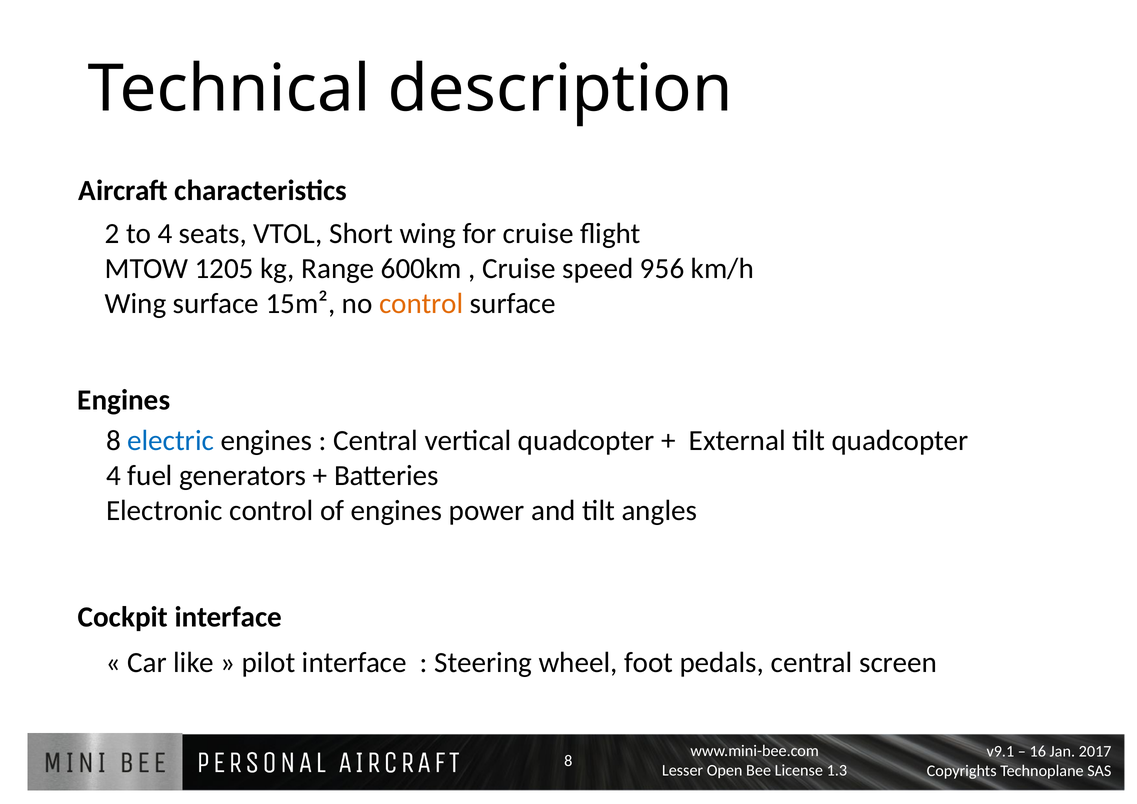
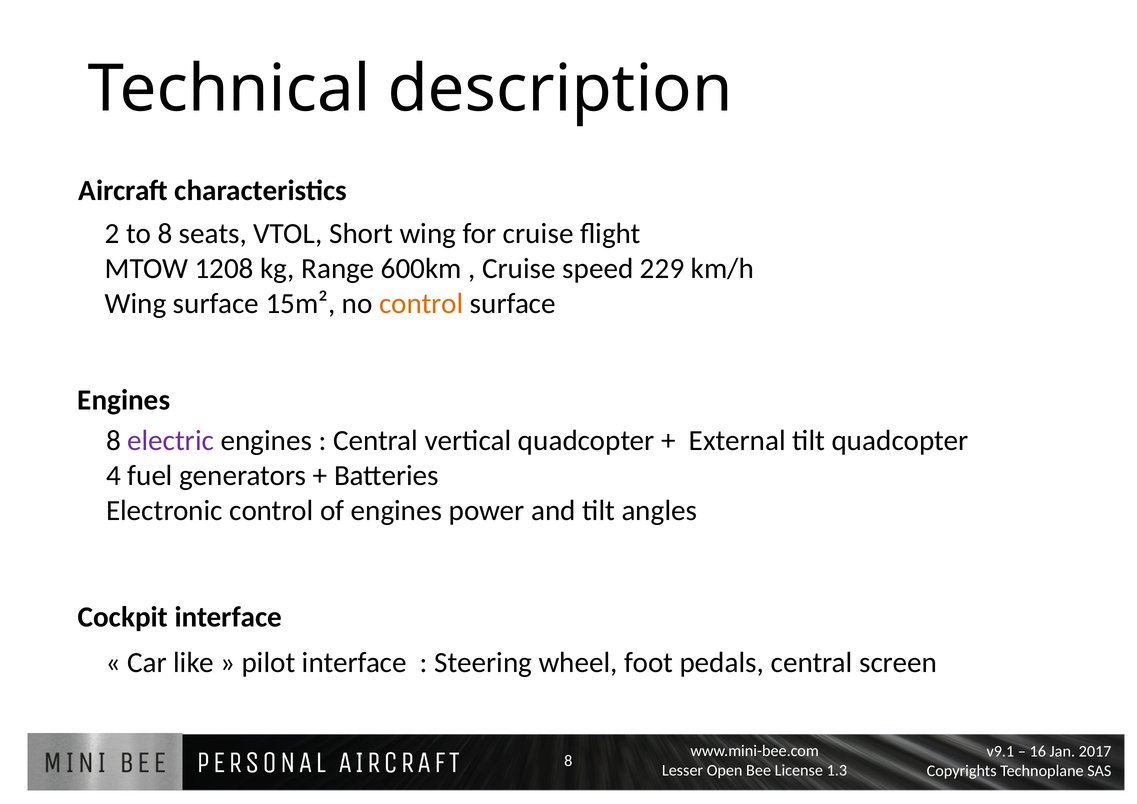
to 4: 4 -> 8 (165, 234)
1205: 1205 -> 1208 (224, 269)
956: 956 -> 229 (662, 269)
electric colour: blue -> purple (171, 440)
